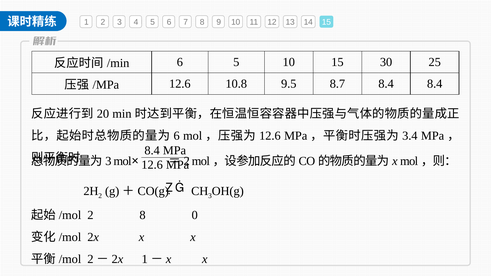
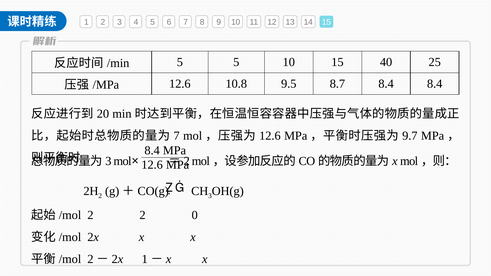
6: 6 -> 5 (180, 62)
30: 30 -> 40 (386, 62)
6: 6 -> 7 (177, 136)
3.4: 3.4 -> 9.7 (410, 136)
2 8: 8 -> 2 (143, 215)
